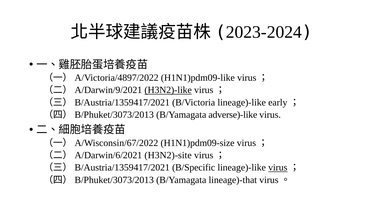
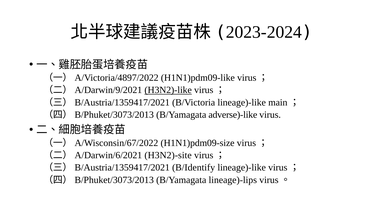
early: early -> main (278, 103)
B/Specific: B/Specific -> B/Identify (194, 168)
virus underline: present -> none (278, 168)
lineage)-that: lineage)-that -> lineage)-lips (233, 180)
